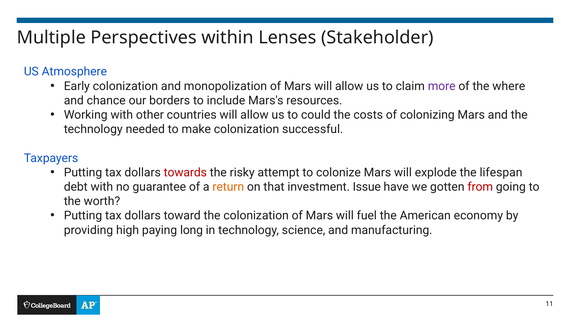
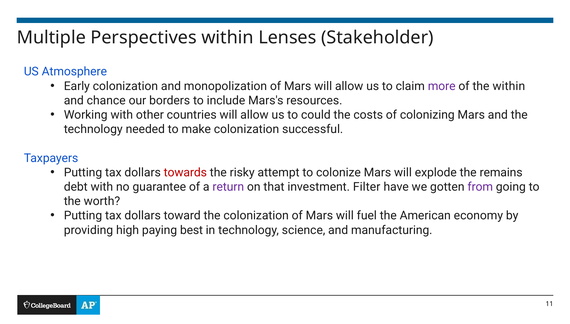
the where: where -> within (509, 86)
lifespan: lifespan -> remains (501, 173)
return colour: orange -> purple (228, 187)
Issue: Issue -> Filter (367, 187)
from colour: red -> purple (480, 187)
long: long -> best (192, 231)
